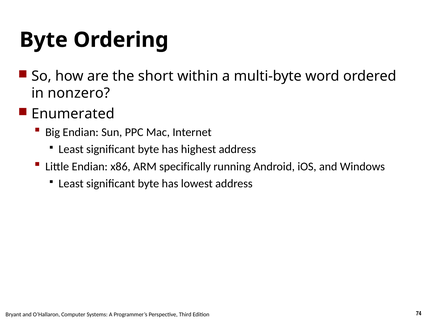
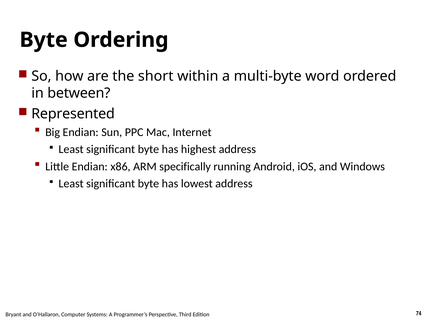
nonzero: nonzero -> between (79, 93)
Enumerated: Enumerated -> Represented (73, 114)
